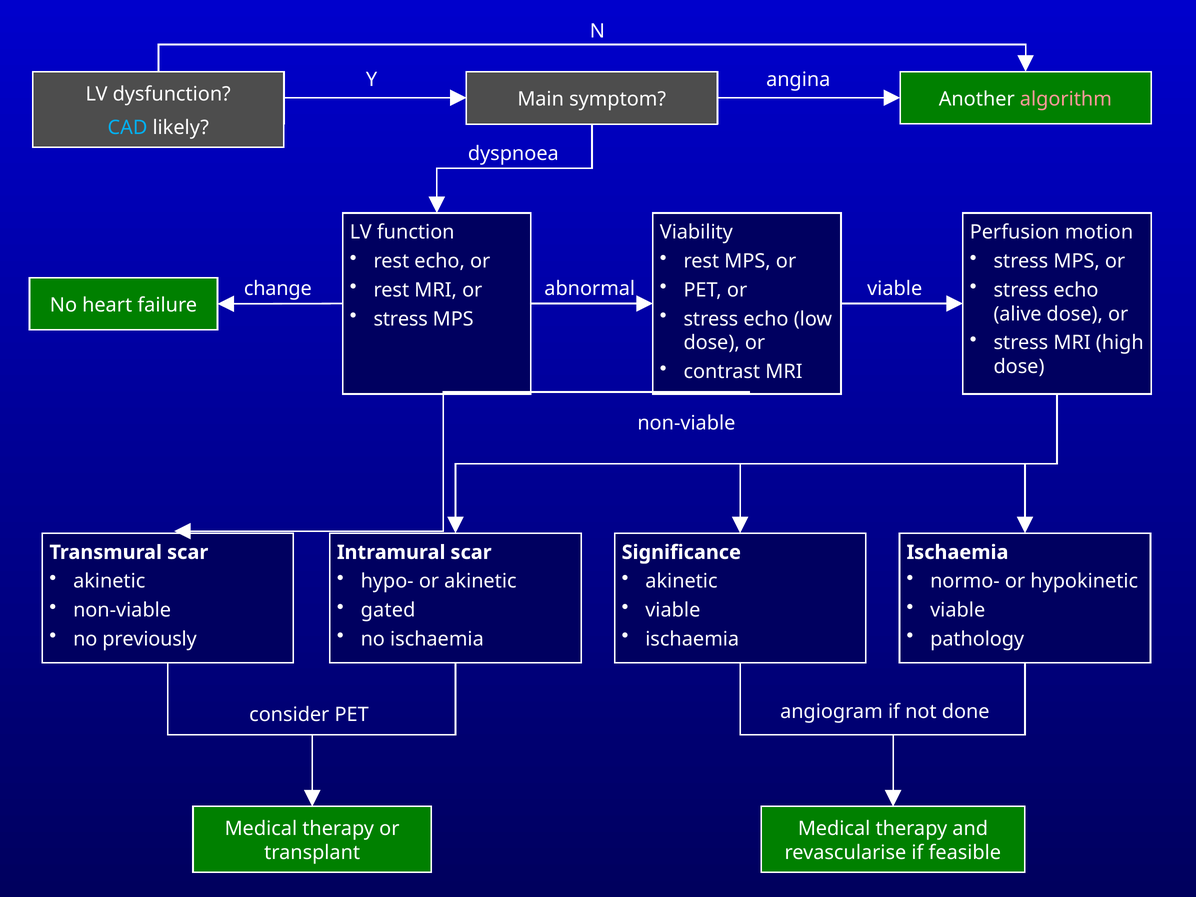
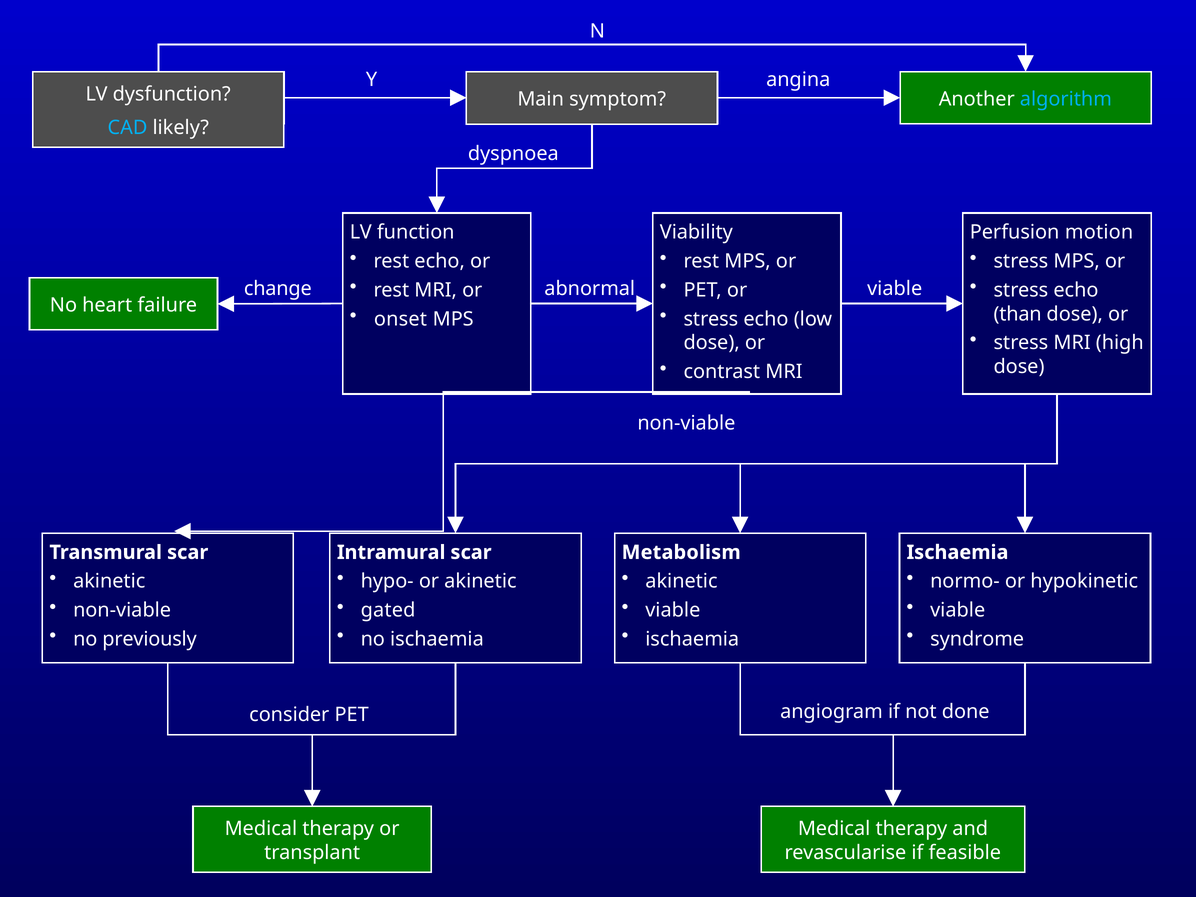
algorithm colour: pink -> light blue (1066, 99)
alive: alive -> than (1018, 314)
stress: stress -> onset (400, 319)
Significance: Significance -> Metabolism (681, 552)
pathology: pathology -> syndrome (977, 639)
